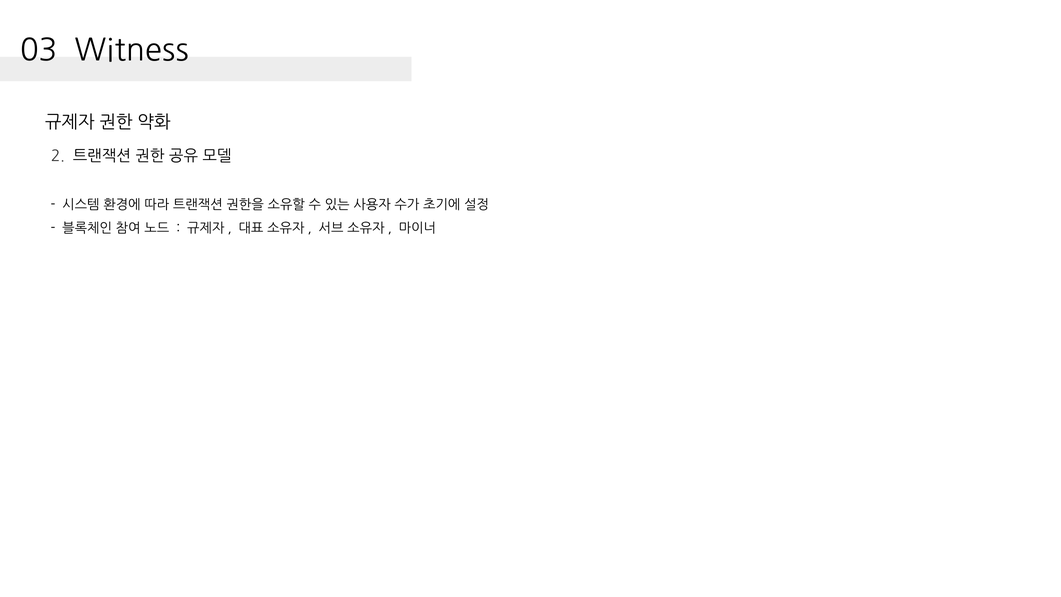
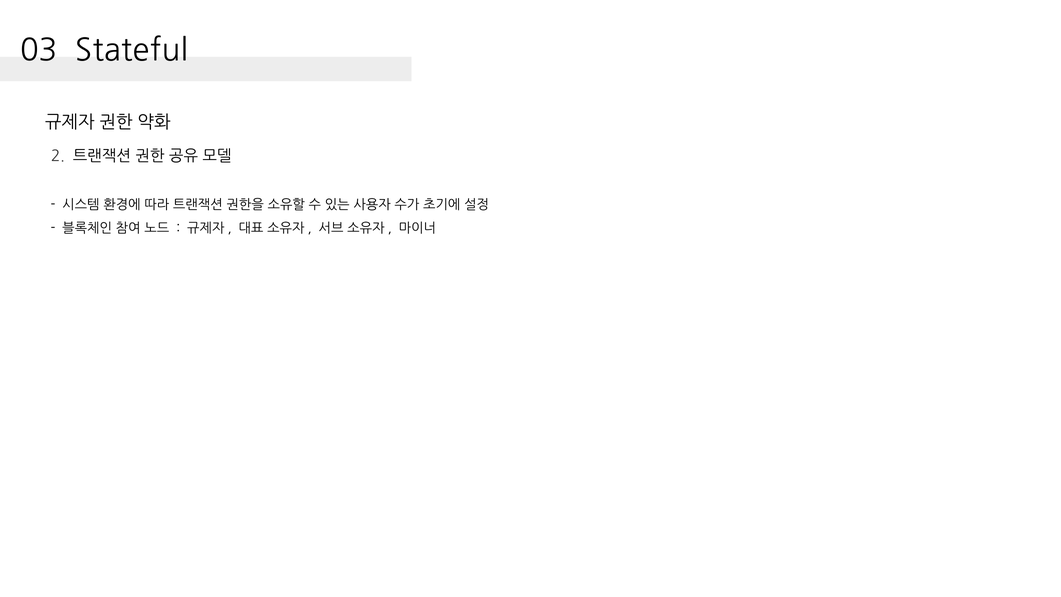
Witness: Witness -> Stateful (132, 51)
